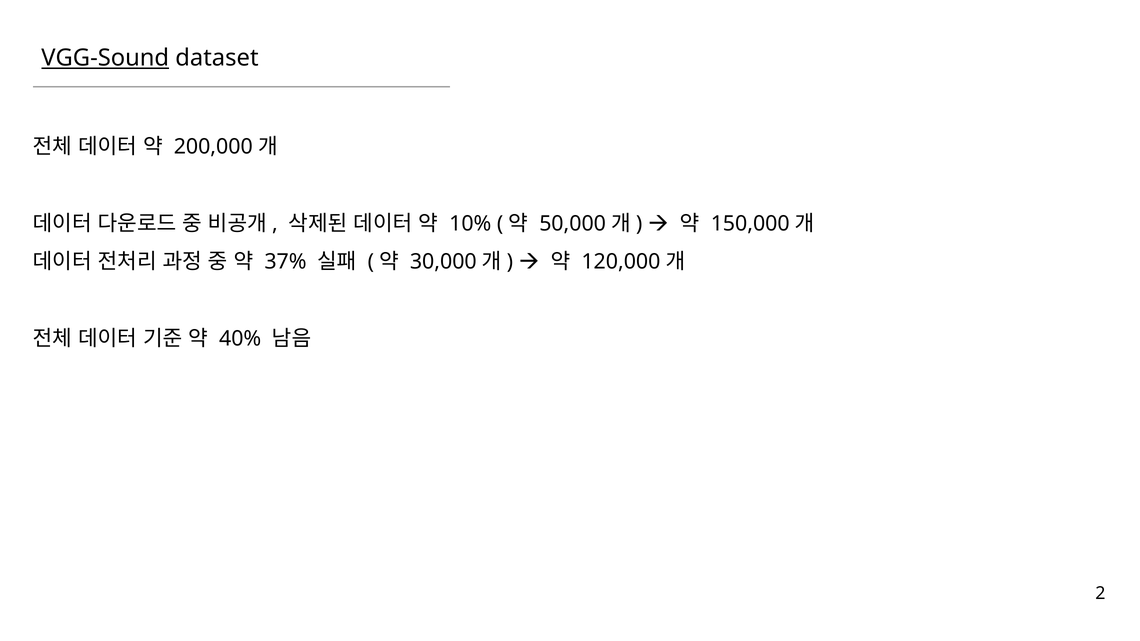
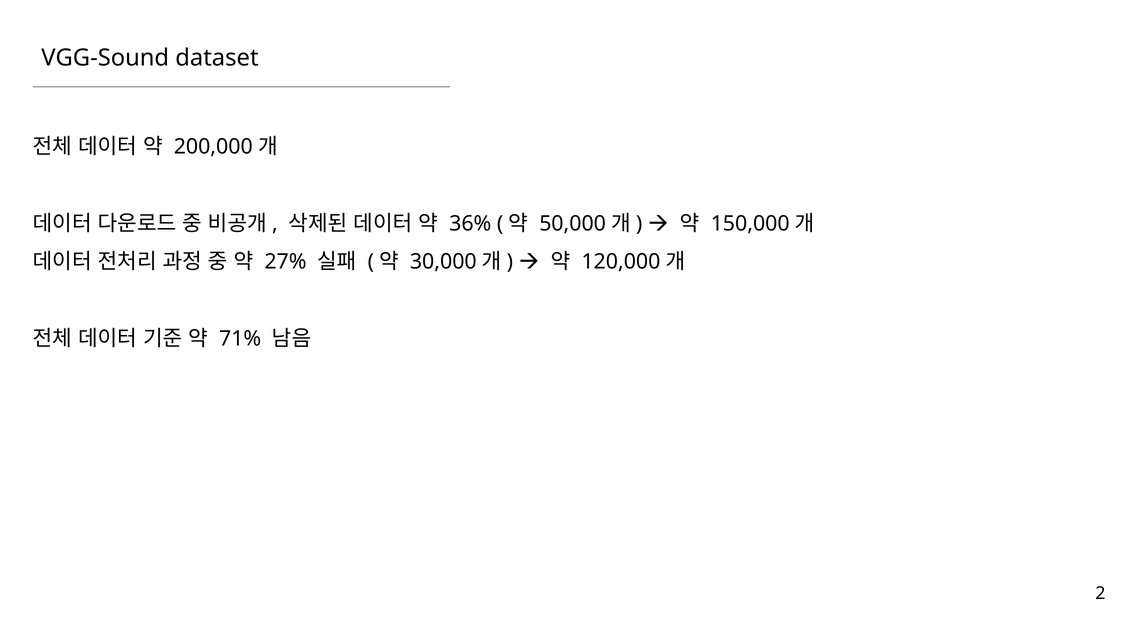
VGG-Sound underline: present -> none (105, 58)
10%: 10% -> 36% (470, 224)
37%: 37% -> 27% (285, 262)
40%: 40% -> 71% (240, 339)
